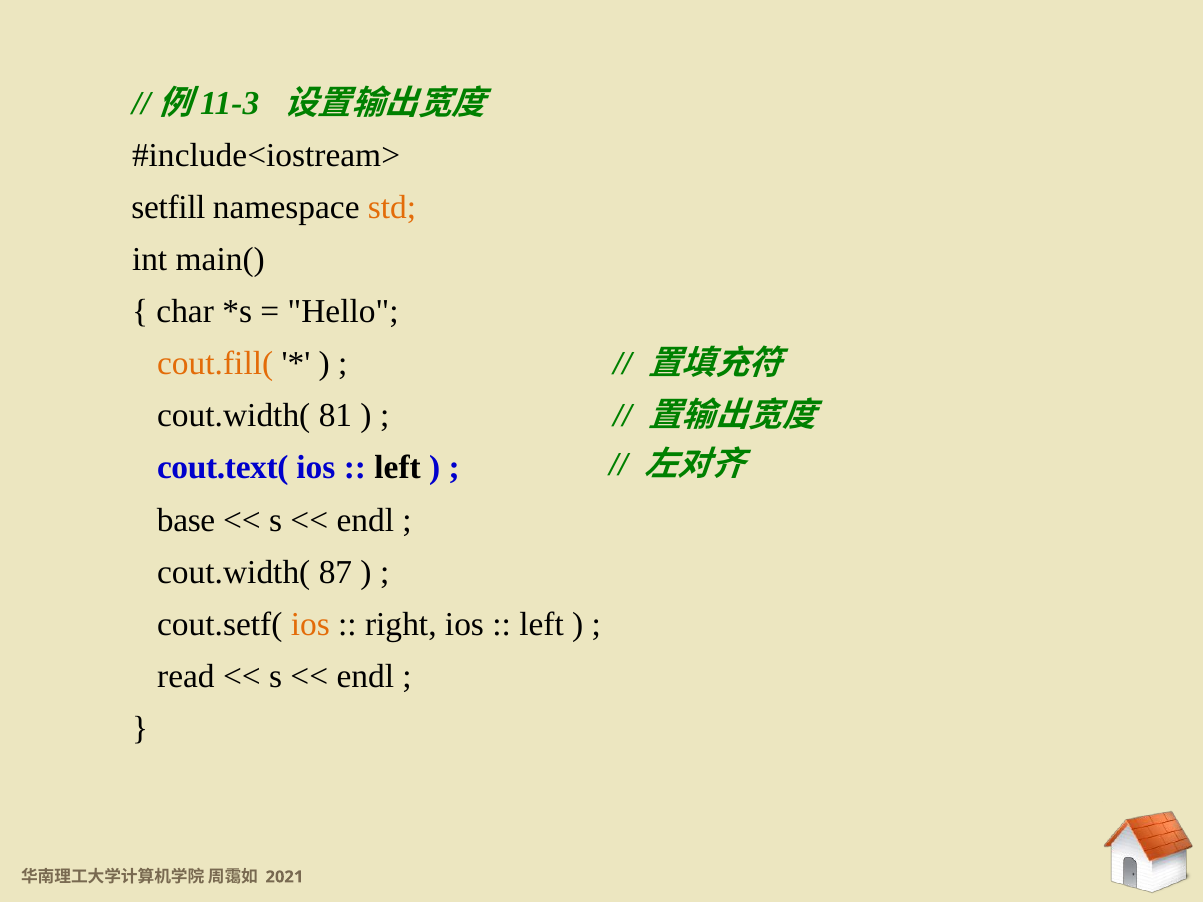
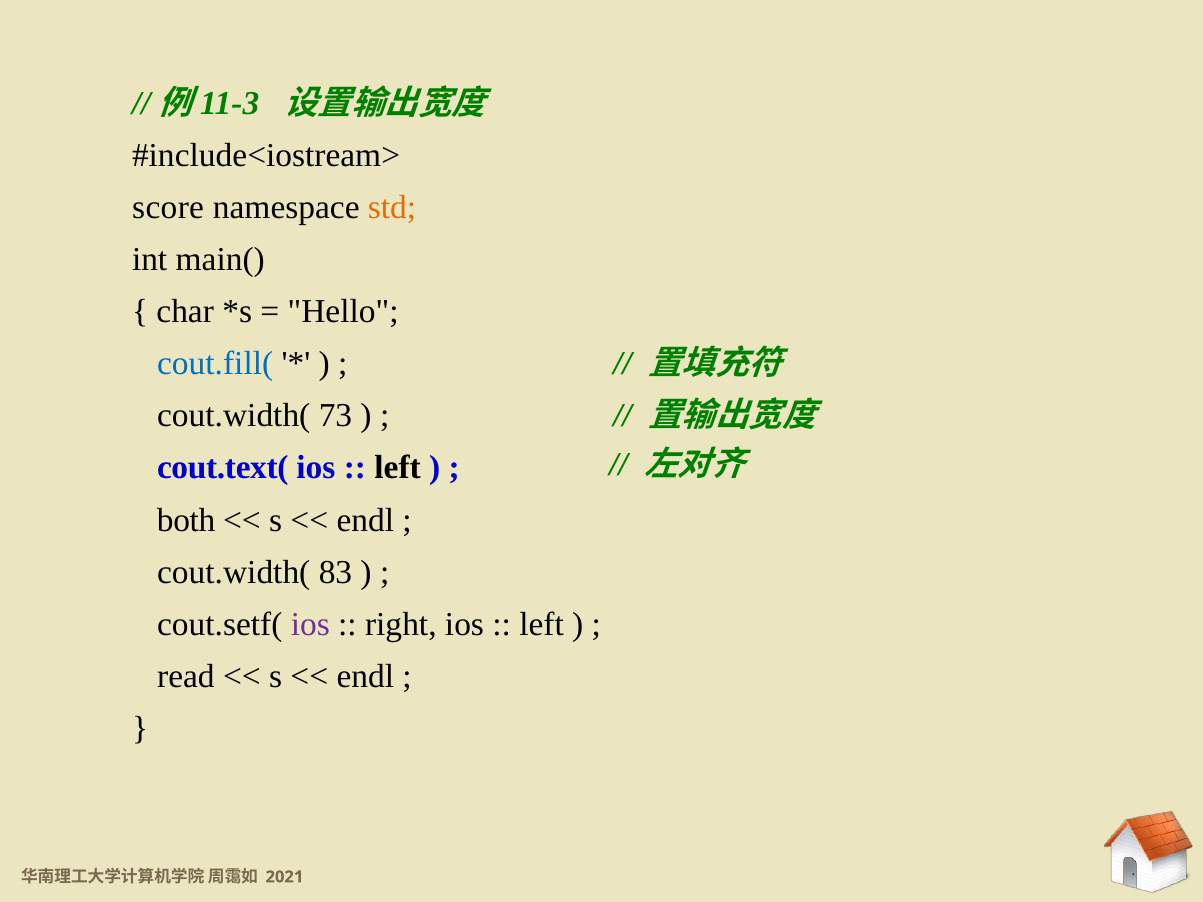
setfill: setfill -> score (168, 207)
cout.fill( colour: orange -> blue (215, 364)
81: 81 -> 73 (335, 416)
base: base -> both (186, 520)
87: 87 -> 83 (335, 572)
ios colour: orange -> purple (310, 624)
